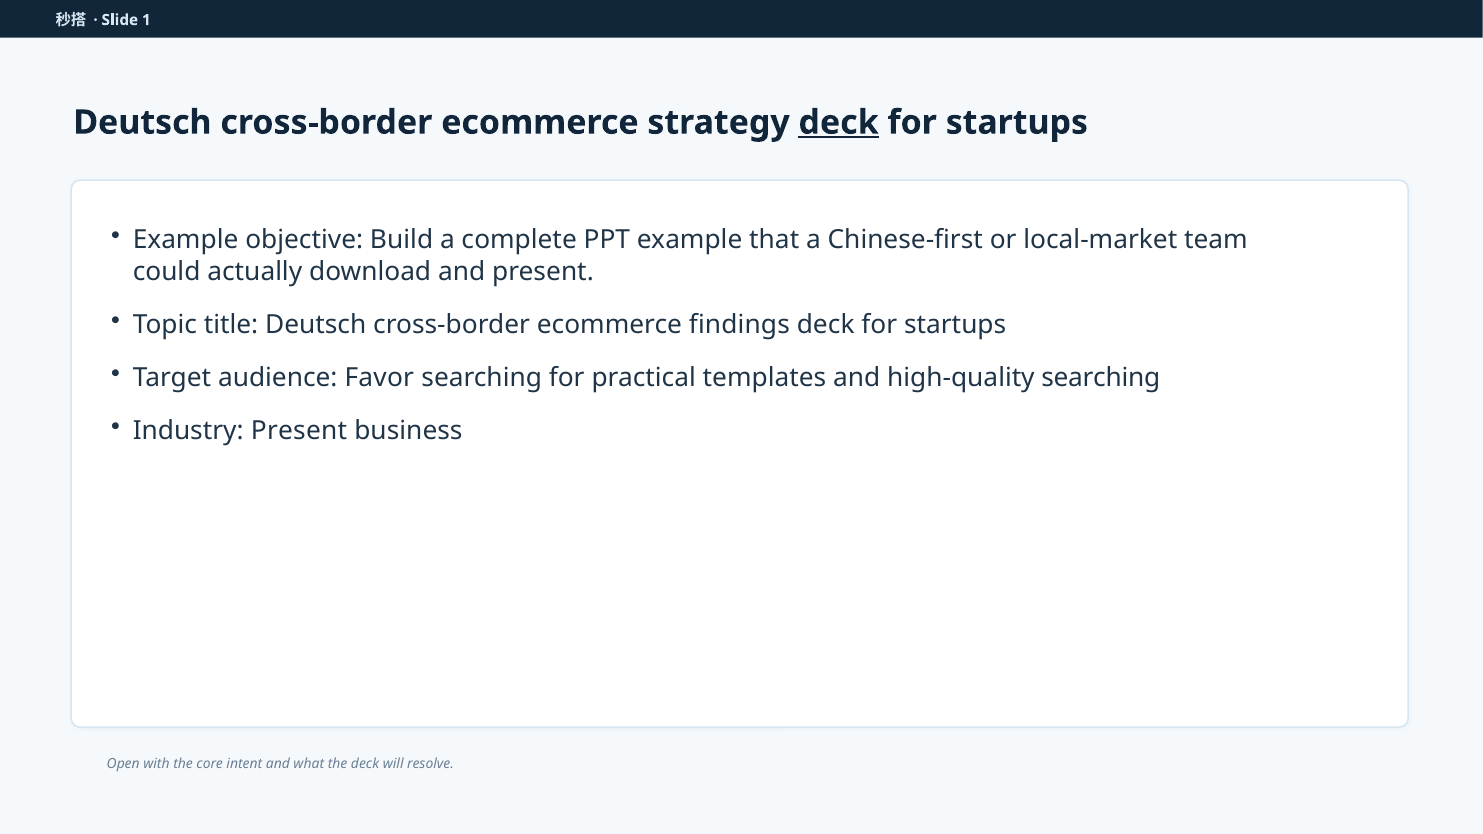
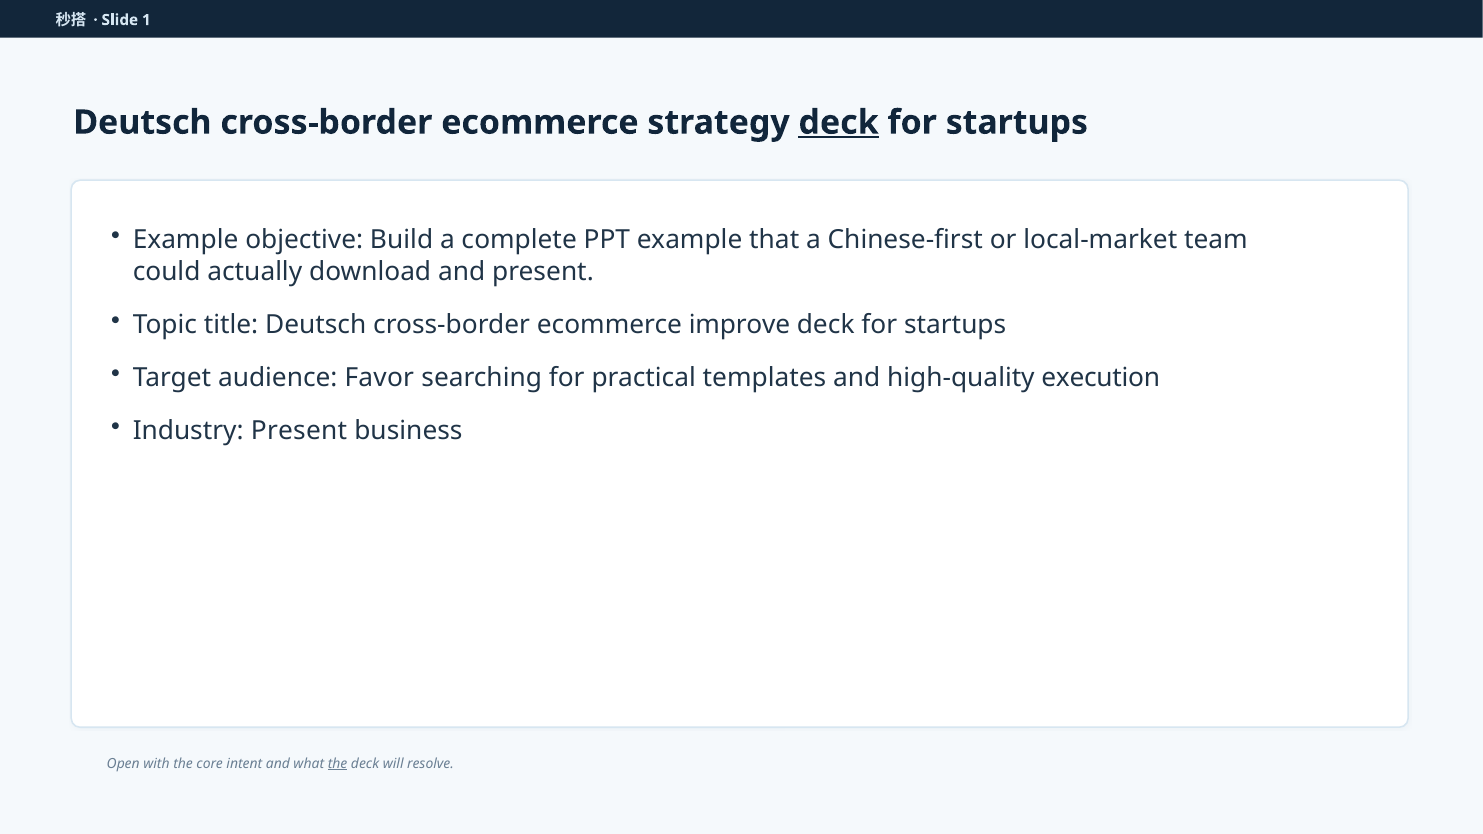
findings: findings -> improve (739, 325)
high-quality searching: searching -> execution (1101, 378)
the underline: none -> present (338, 764)
